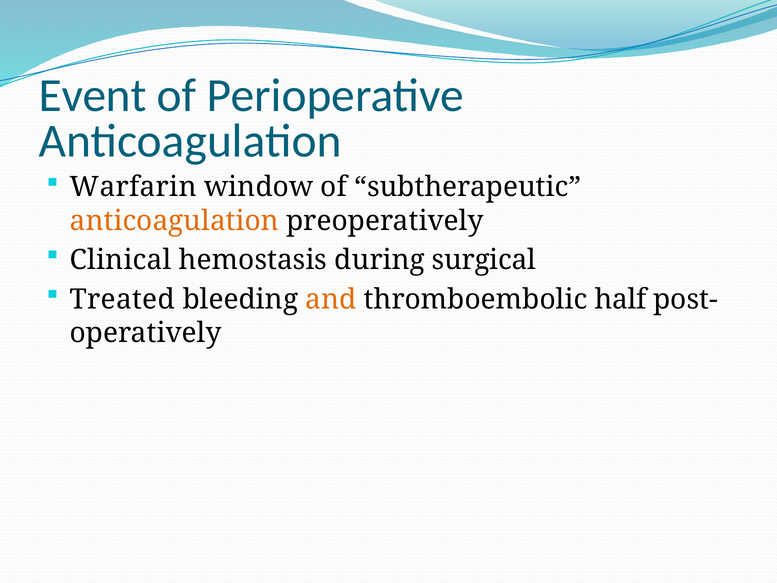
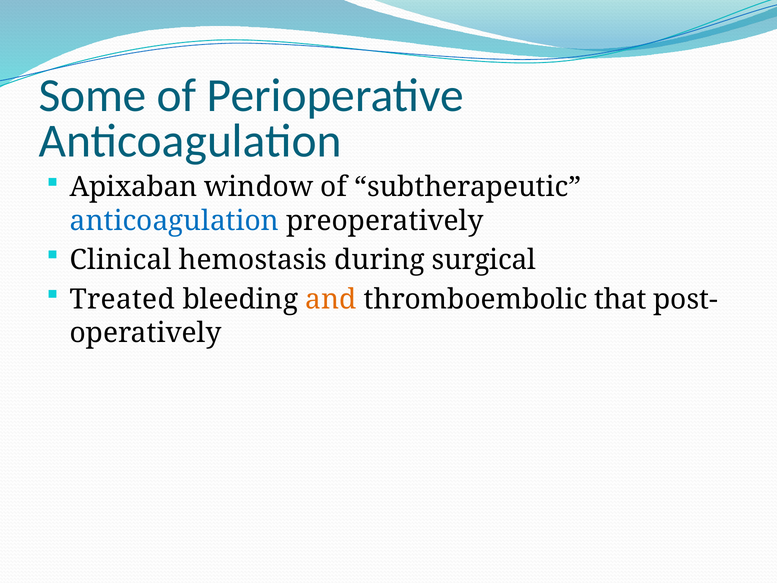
Event: Event -> Some (93, 96)
Warfarin: Warfarin -> Apixaban (133, 187)
anticoagulation colour: orange -> blue (174, 221)
half: half -> that (620, 299)
